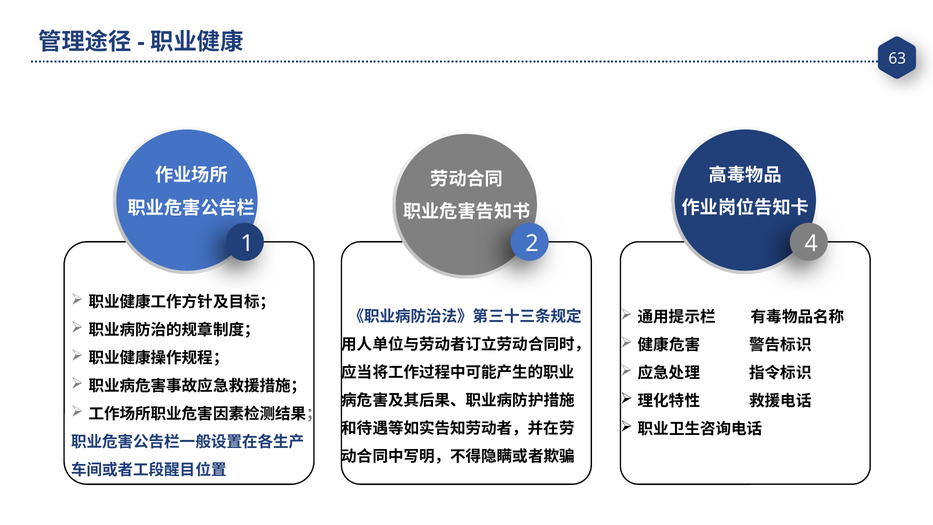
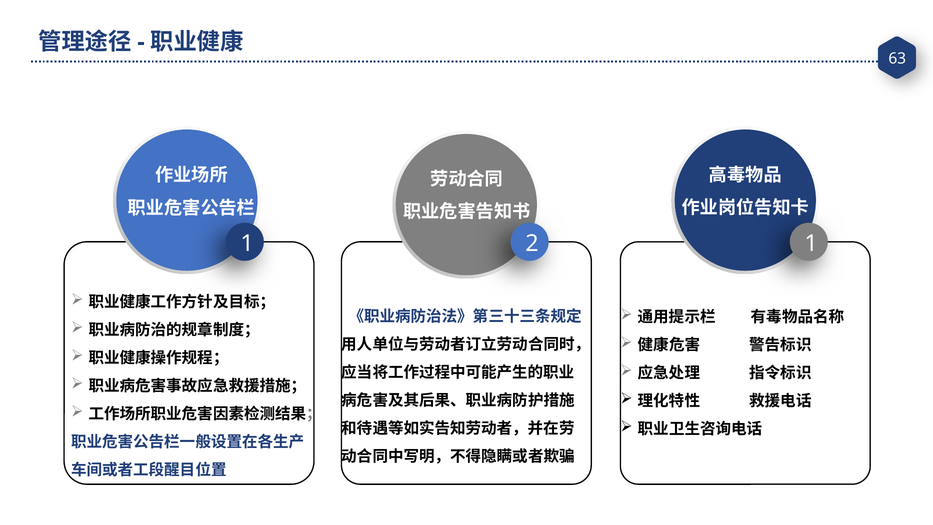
2 4: 4 -> 1 (811, 243)
